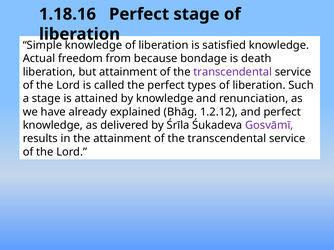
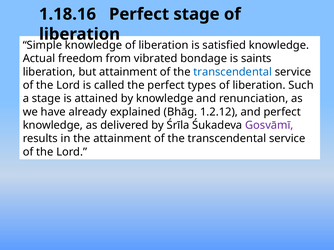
because: because -> vibrated (156, 59)
death: death -> saints (256, 59)
transcendental colour: purple -> blue (233, 72)
